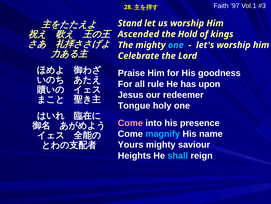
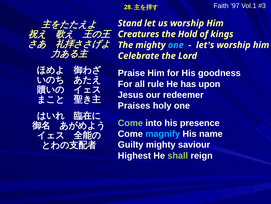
Ascended: Ascended -> Creatures (139, 34)
Tongue: Tongue -> Praises (134, 105)
Come colour: pink -> light green (130, 123)
Yours: Yours -> Guilty (131, 144)
Heights: Heights -> Highest (134, 155)
shall colour: light blue -> light green (178, 155)
